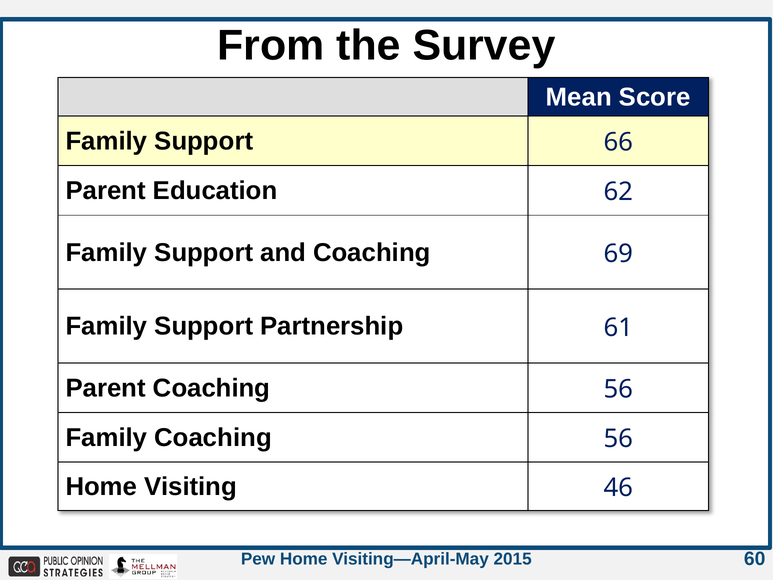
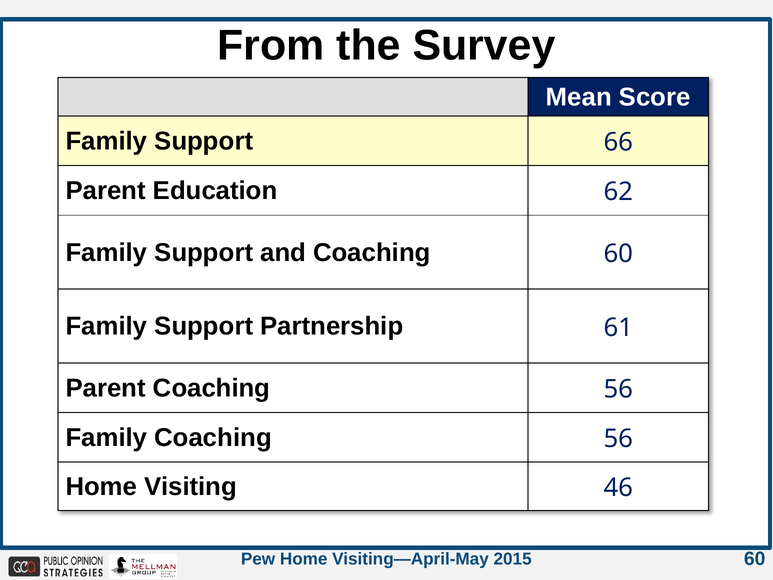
Coaching 69: 69 -> 60 (618, 254)
